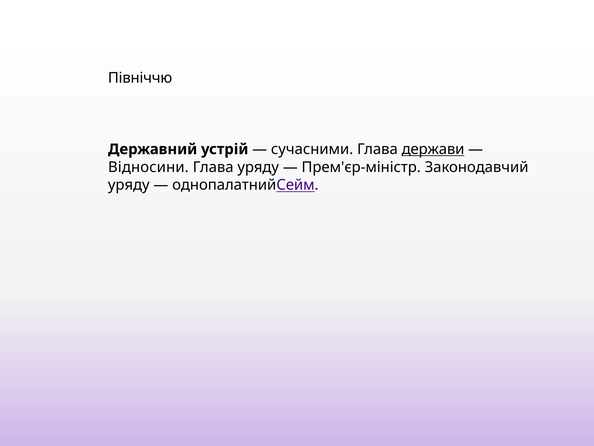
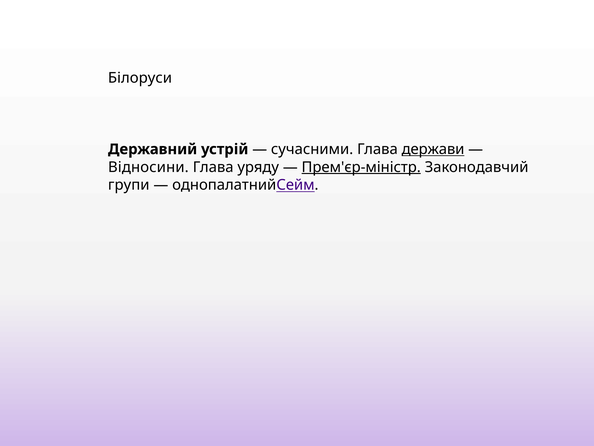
Північчю: Північчю -> Білоруси (140, 78)
Прем'єр-міністр underline: none -> present (361, 167)
уряду: уряду -> групи (129, 185)
